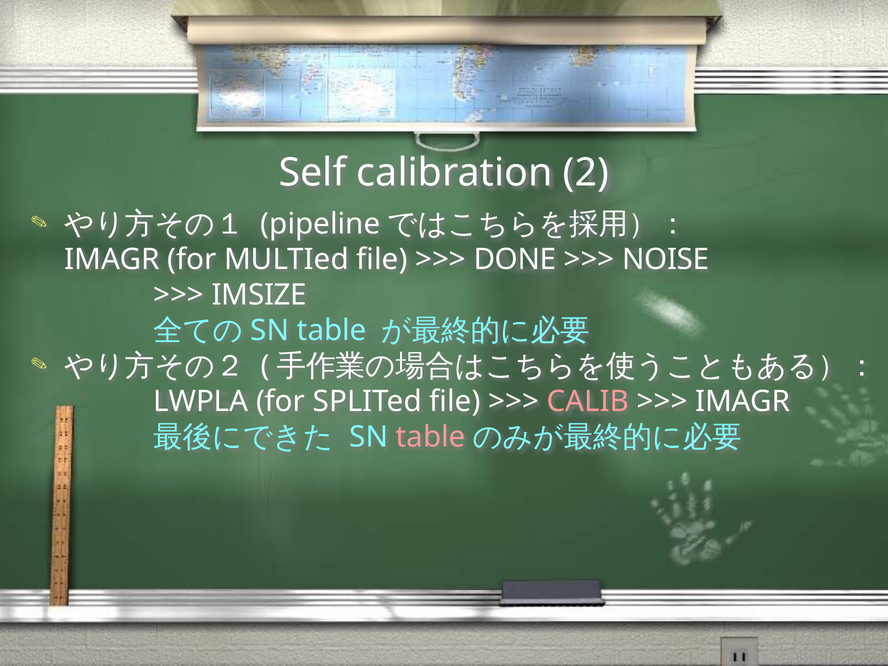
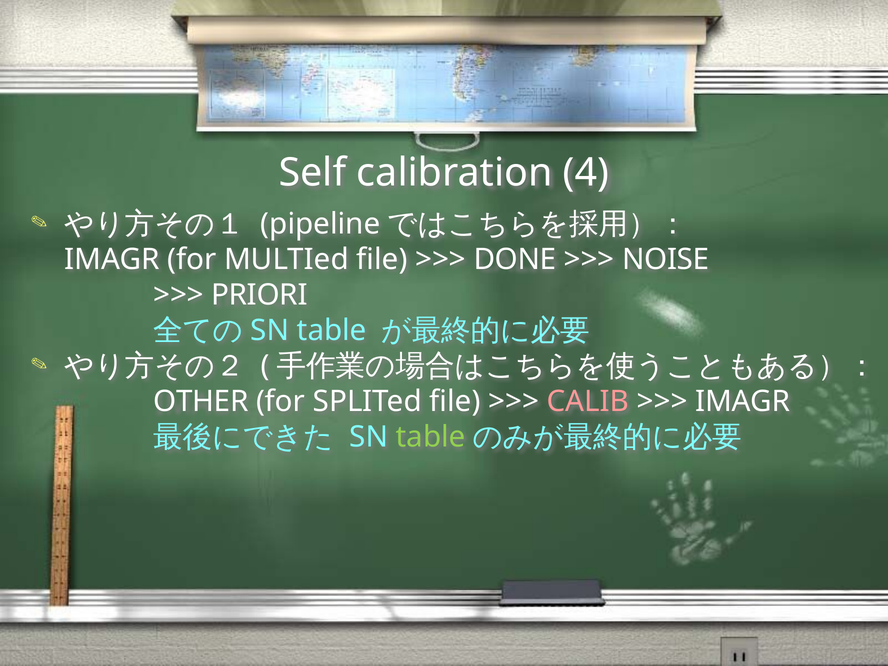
2: 2 -> 4 (586, 173)
IMSIZE: IMSIZE -> PRIORI (259, 295)
LWPLA: LWPLA -> OTHER (201, 402)
table colour: pink -> light green (431, 437)
